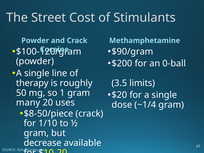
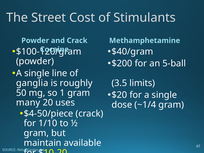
$90/gram: $90/gram -> $40/gram (132, 52)
0-ball: 0-ball -> 5-ball (174, 63)
therapy: therapy -> ganglia (32, 83)
$8-50/piece: $8-50/piece -> $4-50/piece (48, 114)
decrease: decrease -> maintain (43, 143)
